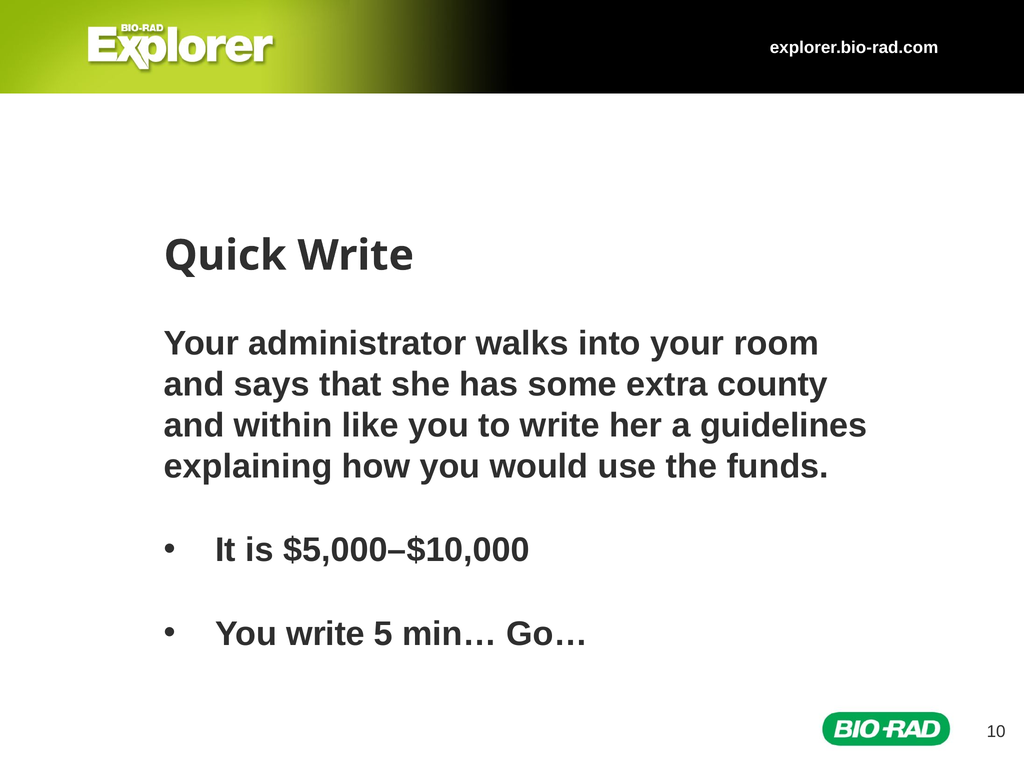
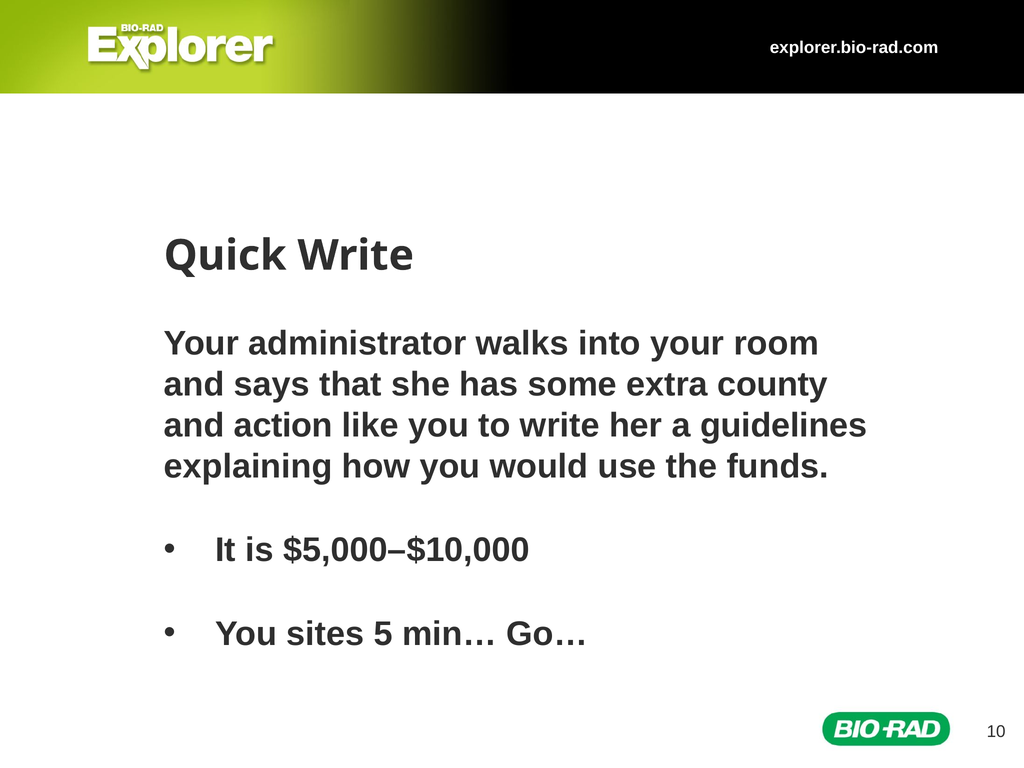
within: within -> action (283, 426)
You write: write -> sites (325, 634)
